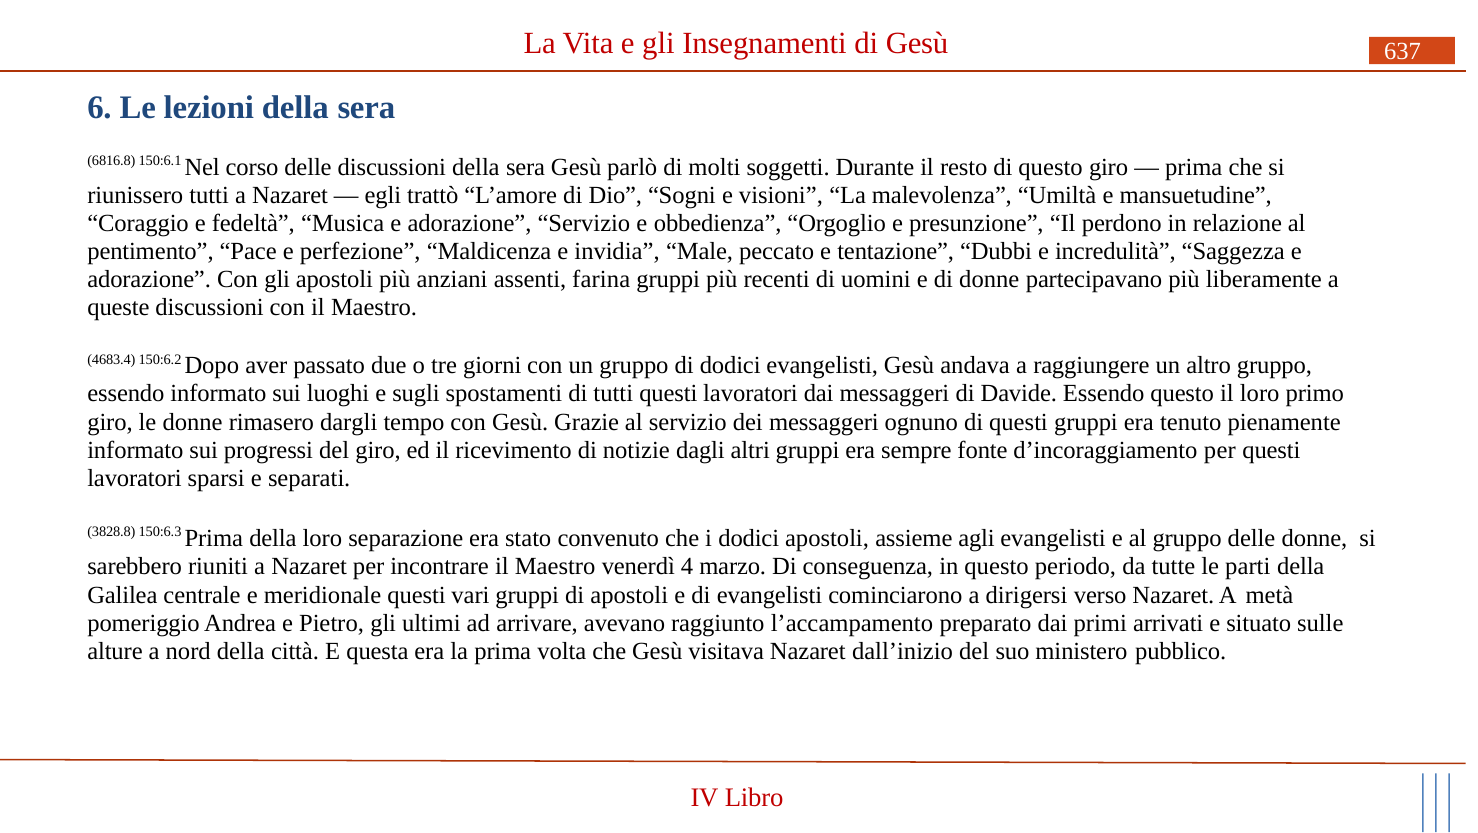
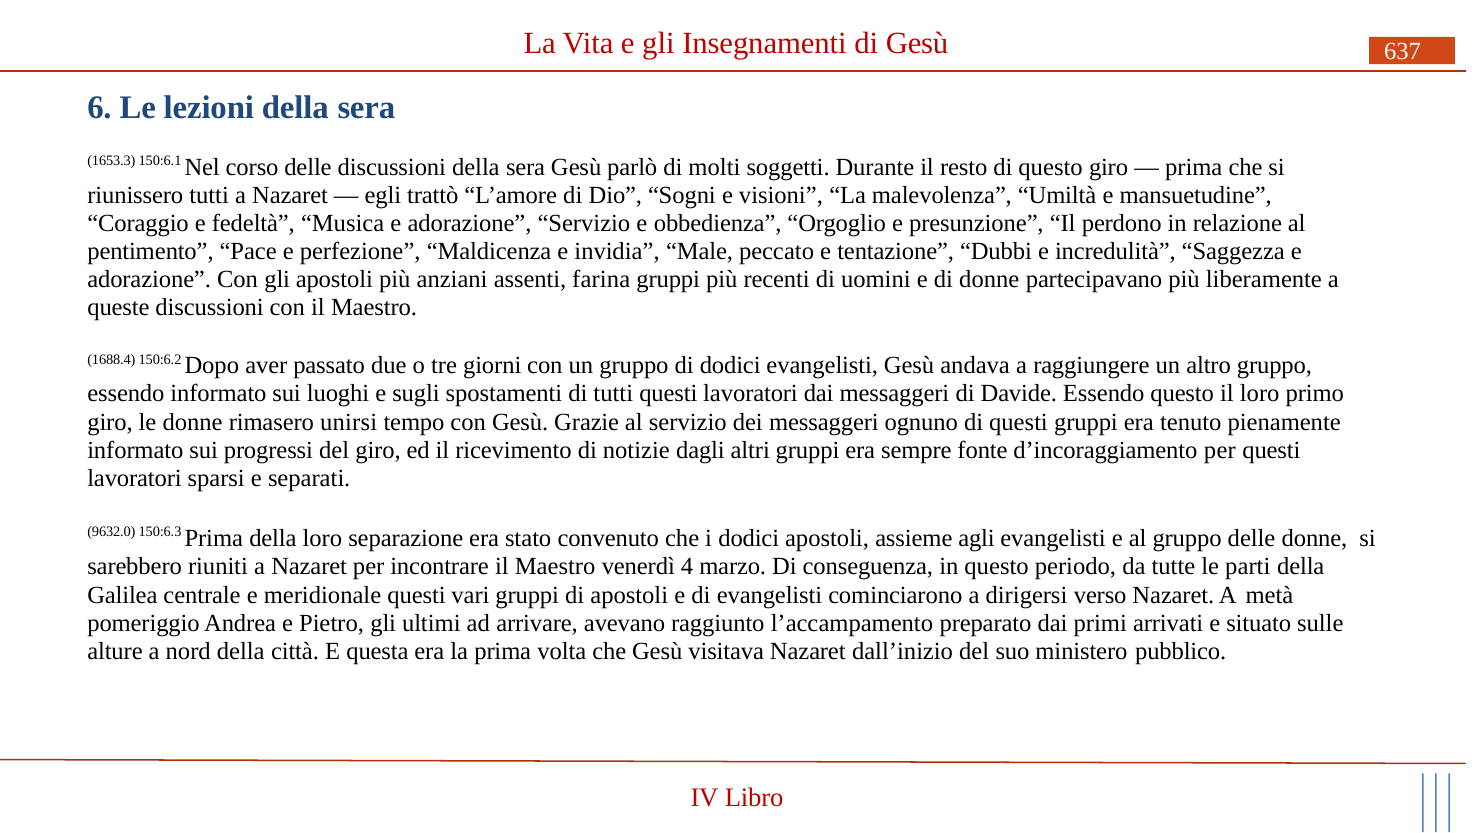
6816.8: 6816.8 -> 1653.3 (111, 161)
4683.4: 4683.4 -> 1688.4 (111, 359)
dargli: dargli -> unirsi (349, 422)
3828.8: 3828.8 -> 9632.0 (111, 532)
